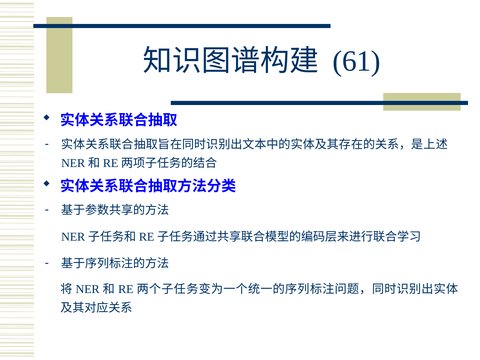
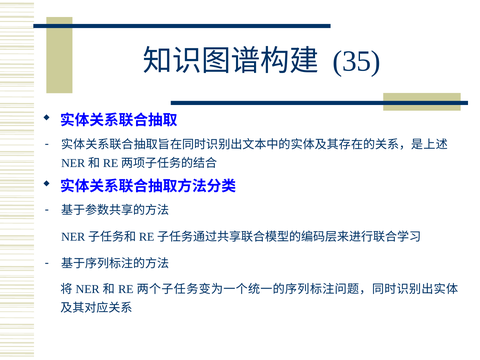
61: 61 -> 35 (357, 61)
